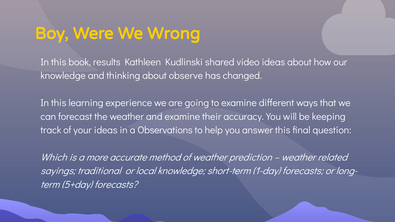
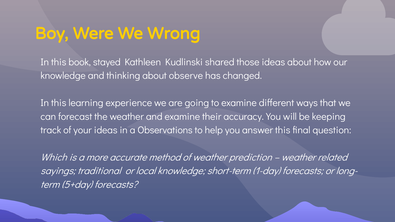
results: results -> stayed (107, 62)
video: video -> those (248, 62)
